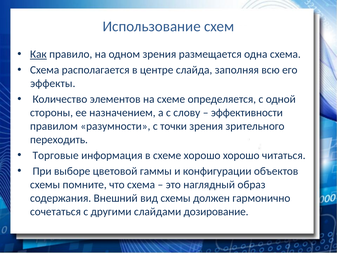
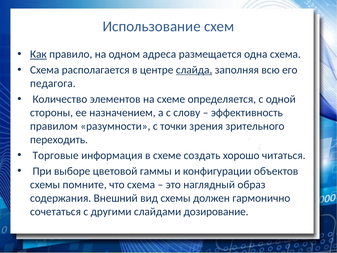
одном зрения: зрения -> адреса (159, 54)
слайда underline: none -> present (194, 70)
эффекты: эффекты -> педагога (53, 83)
эффективности: эффективности -> эффективность (247, 113)
схеме хорошо: хорошо -> создать (202, 155)
